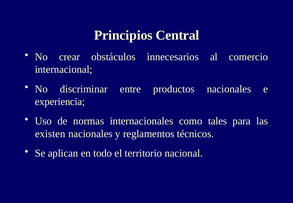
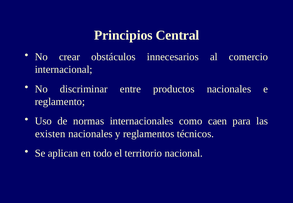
experiencia: experiencia -> reglamento (60, 102)
tales: tales -> caen (218, 121)
